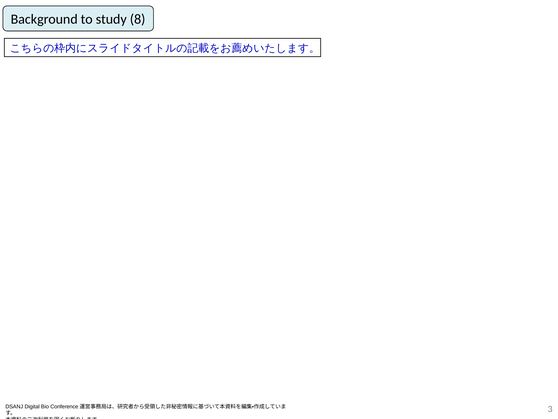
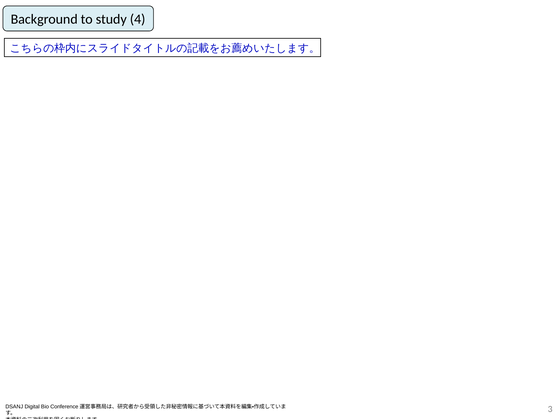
8: 8 -> 4 (138, 19)
